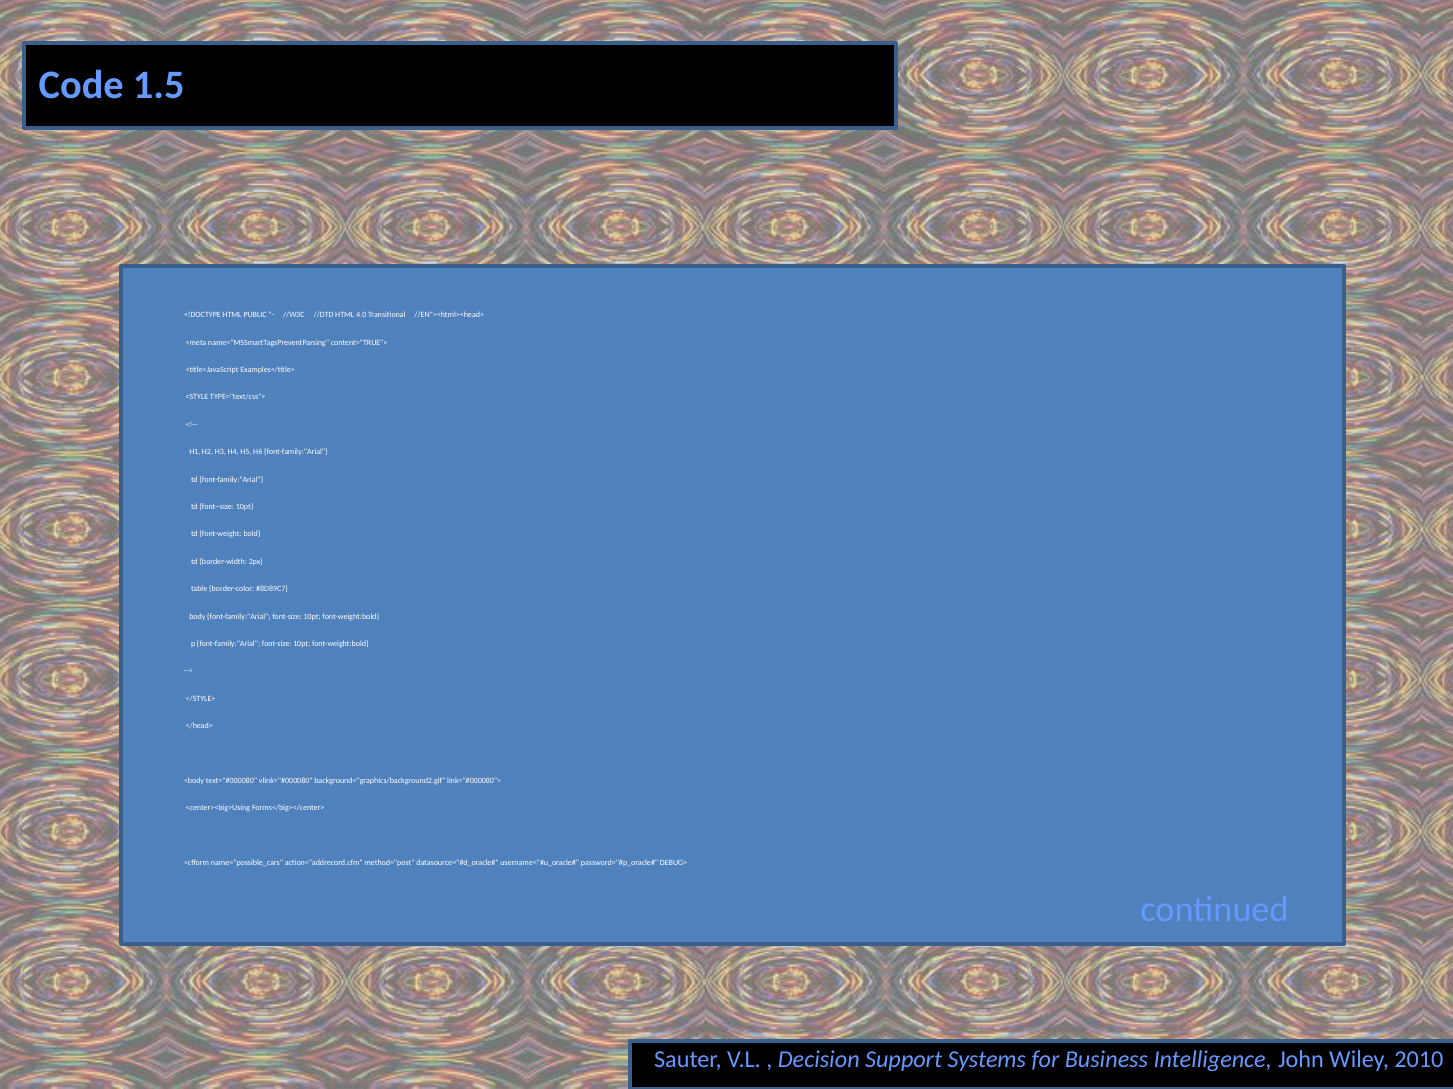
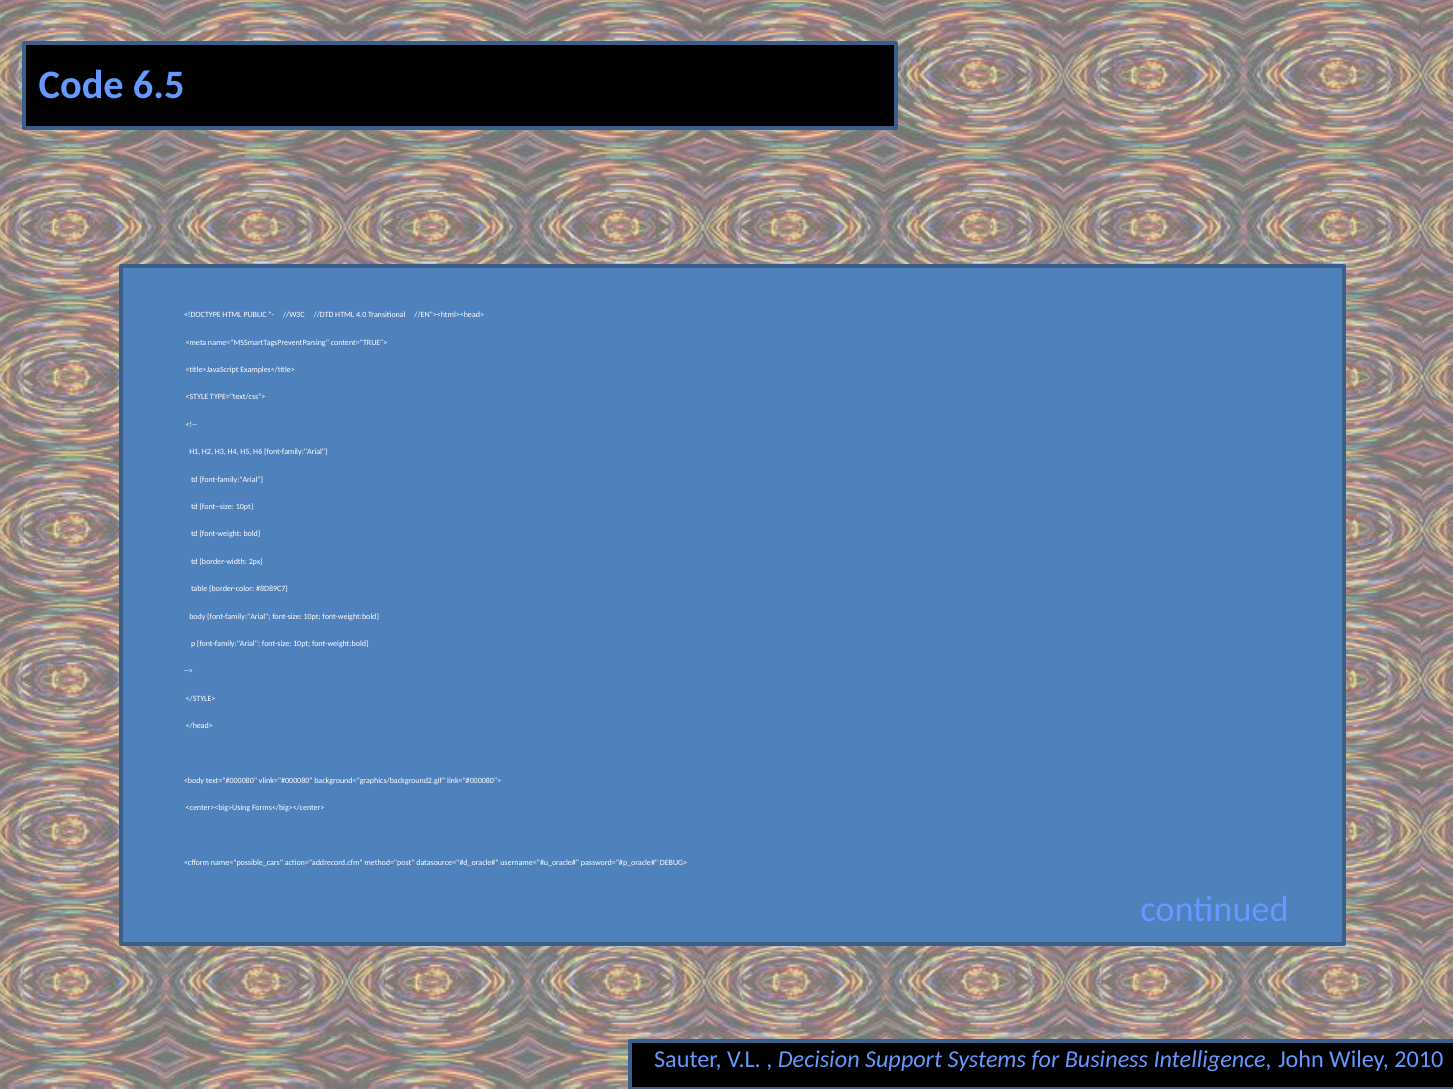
1.5: 1.5 -> 6.5 (159, 86)
